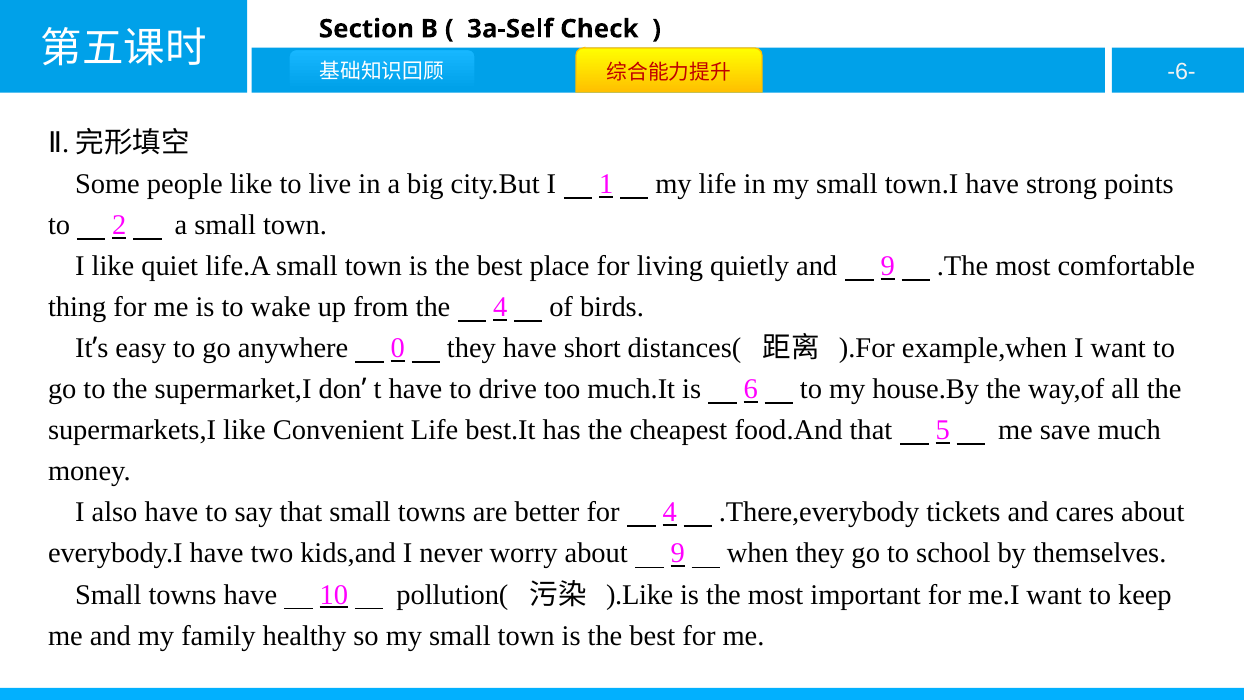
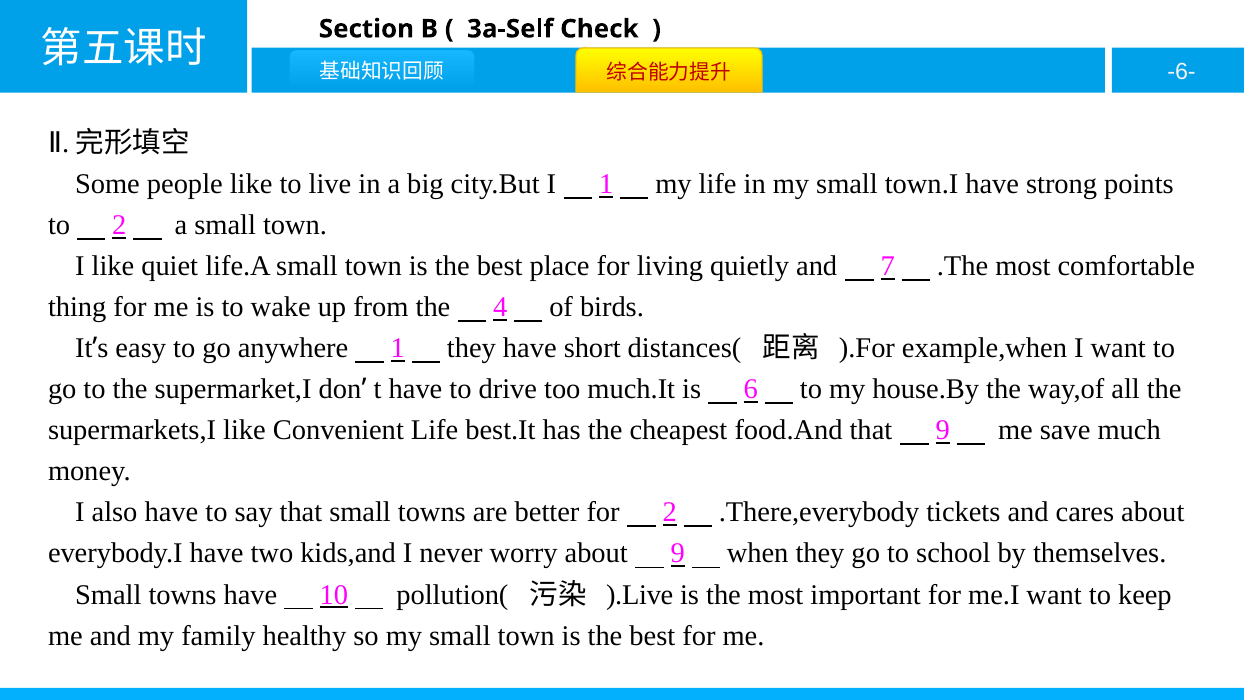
and 9: 9 -> 7 (888, 266)
anywhere 0: 0 -> 1 (398, 348)
that 5: 5 -> 9 (943, 430)
for 4: 4 -> 2 (670, 512)
).Like: ).Like -> ).Live (640, 594)
